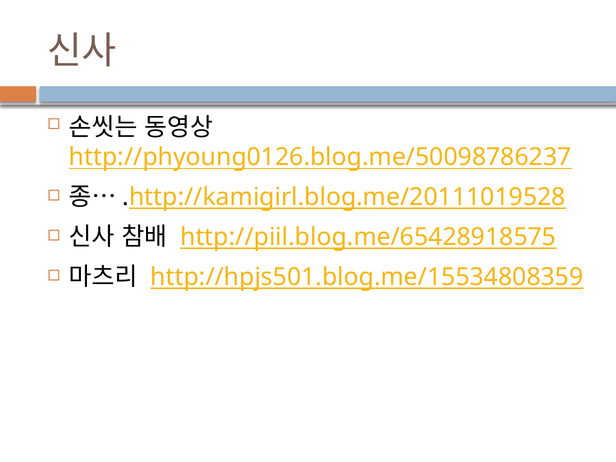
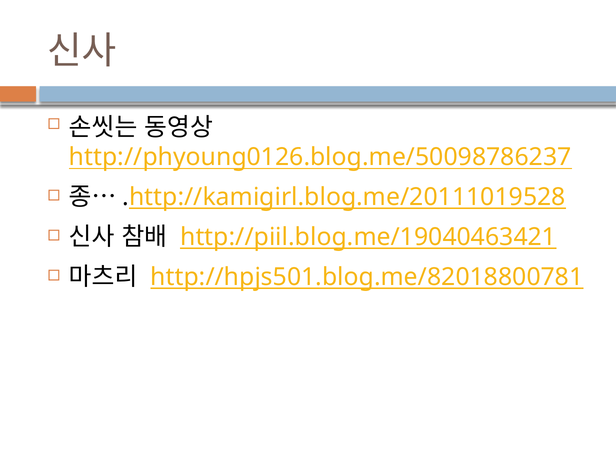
http://piil.blog.me/65428918575: http://piil.blog.me/65428918575 -> http://piil.blog.me/19040463421 (368, 237)
http://hpjs501.blog.me/15534808359: http://hpjs501.blog.me/15534808359 -> http://hpjs501.blog.me/82018800781 (367, 277)
